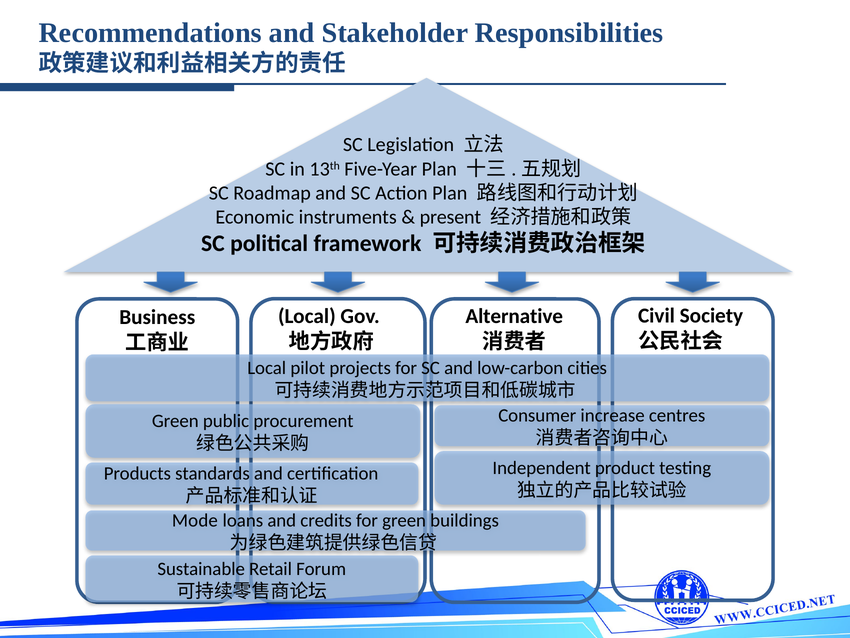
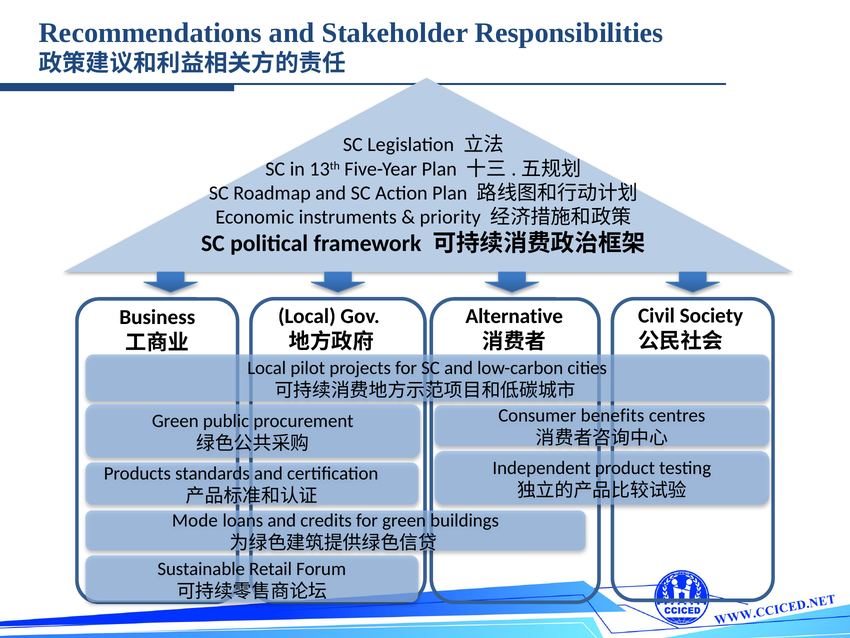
present: present -> priority (450, 217)
increase: increase -> benefits (613, 415)
